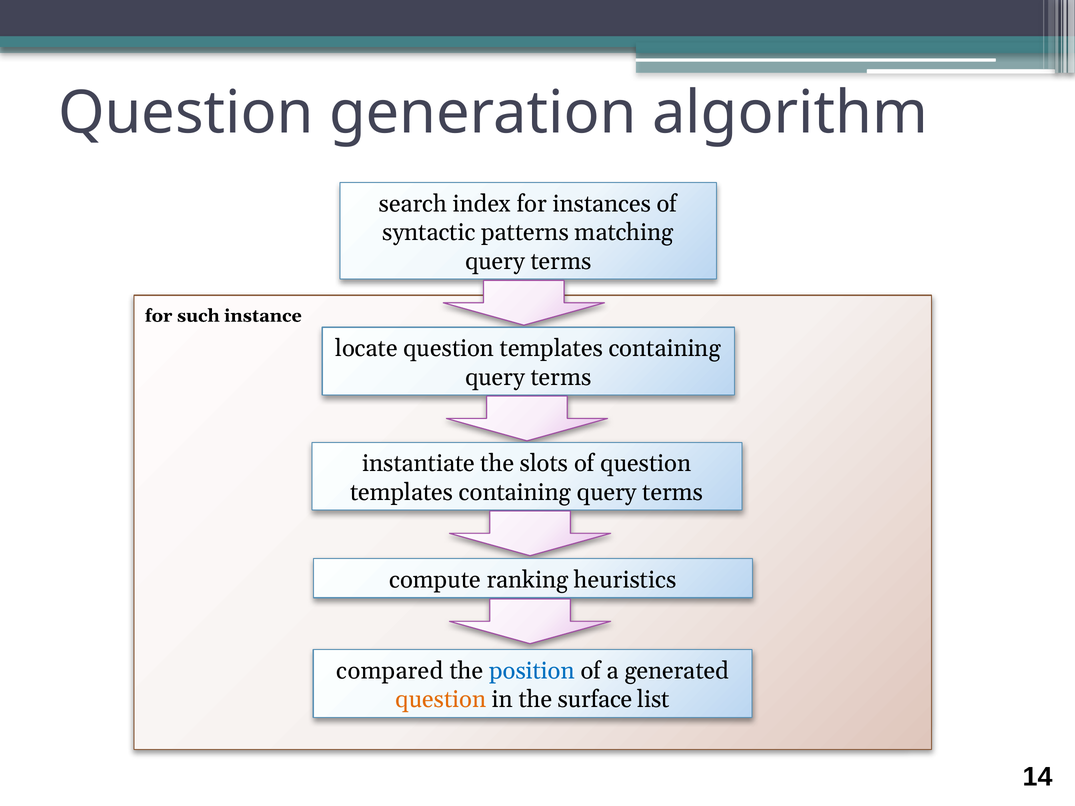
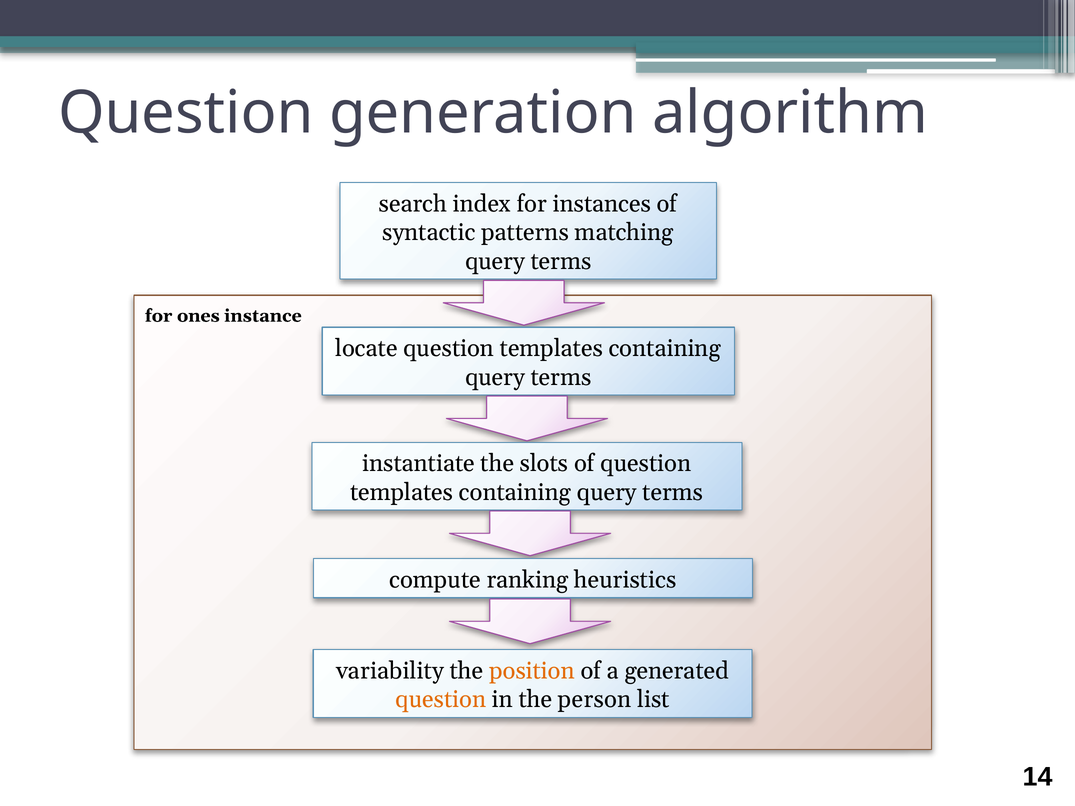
such: such -> ones (198, 316)
compared: compared -> variability (390, 671)
position colour: blue -> orange (532, 671)
surface: surface -> person (595, 700)
